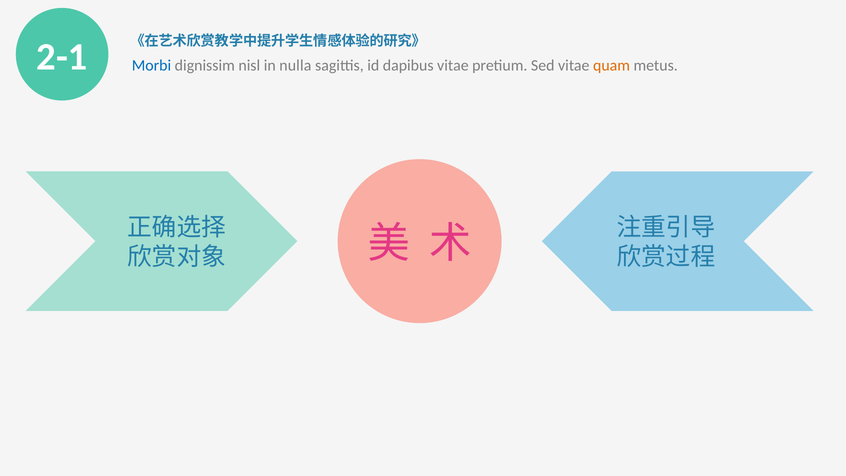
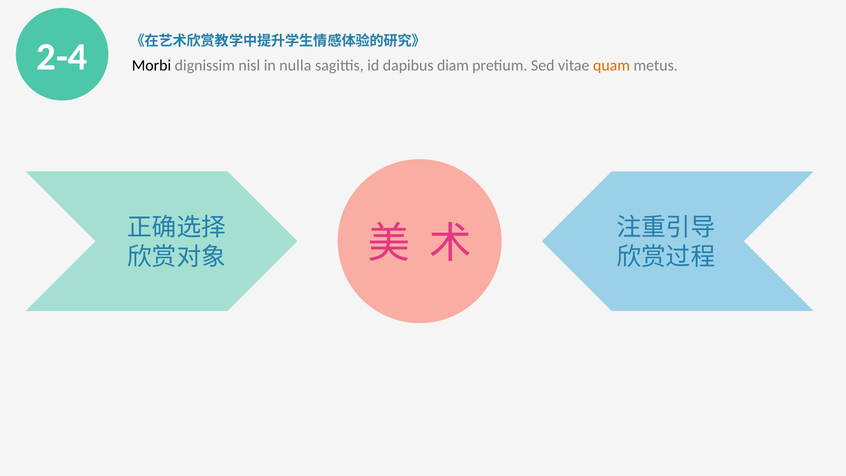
2-1: 2-1 -> 2-4 (62, 57)
Morbi colour: blue -> black (152, 65)
dapibus vitae: vitae -> diam (453, 65)
